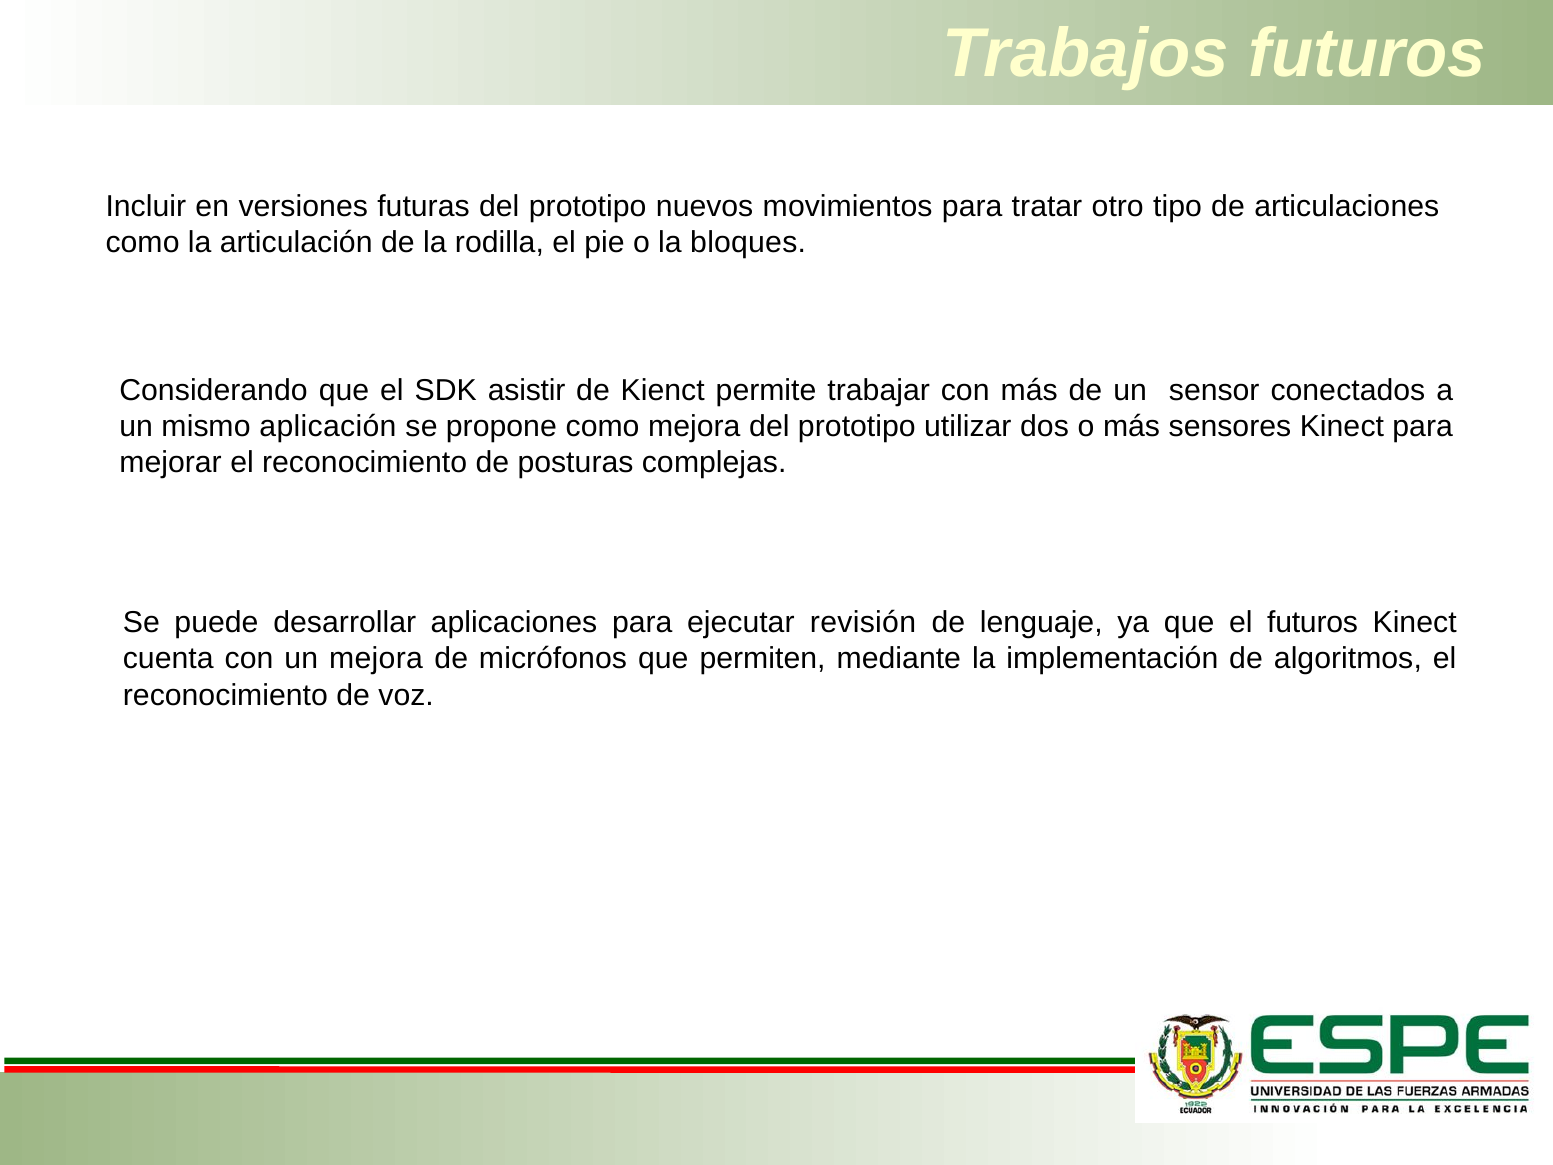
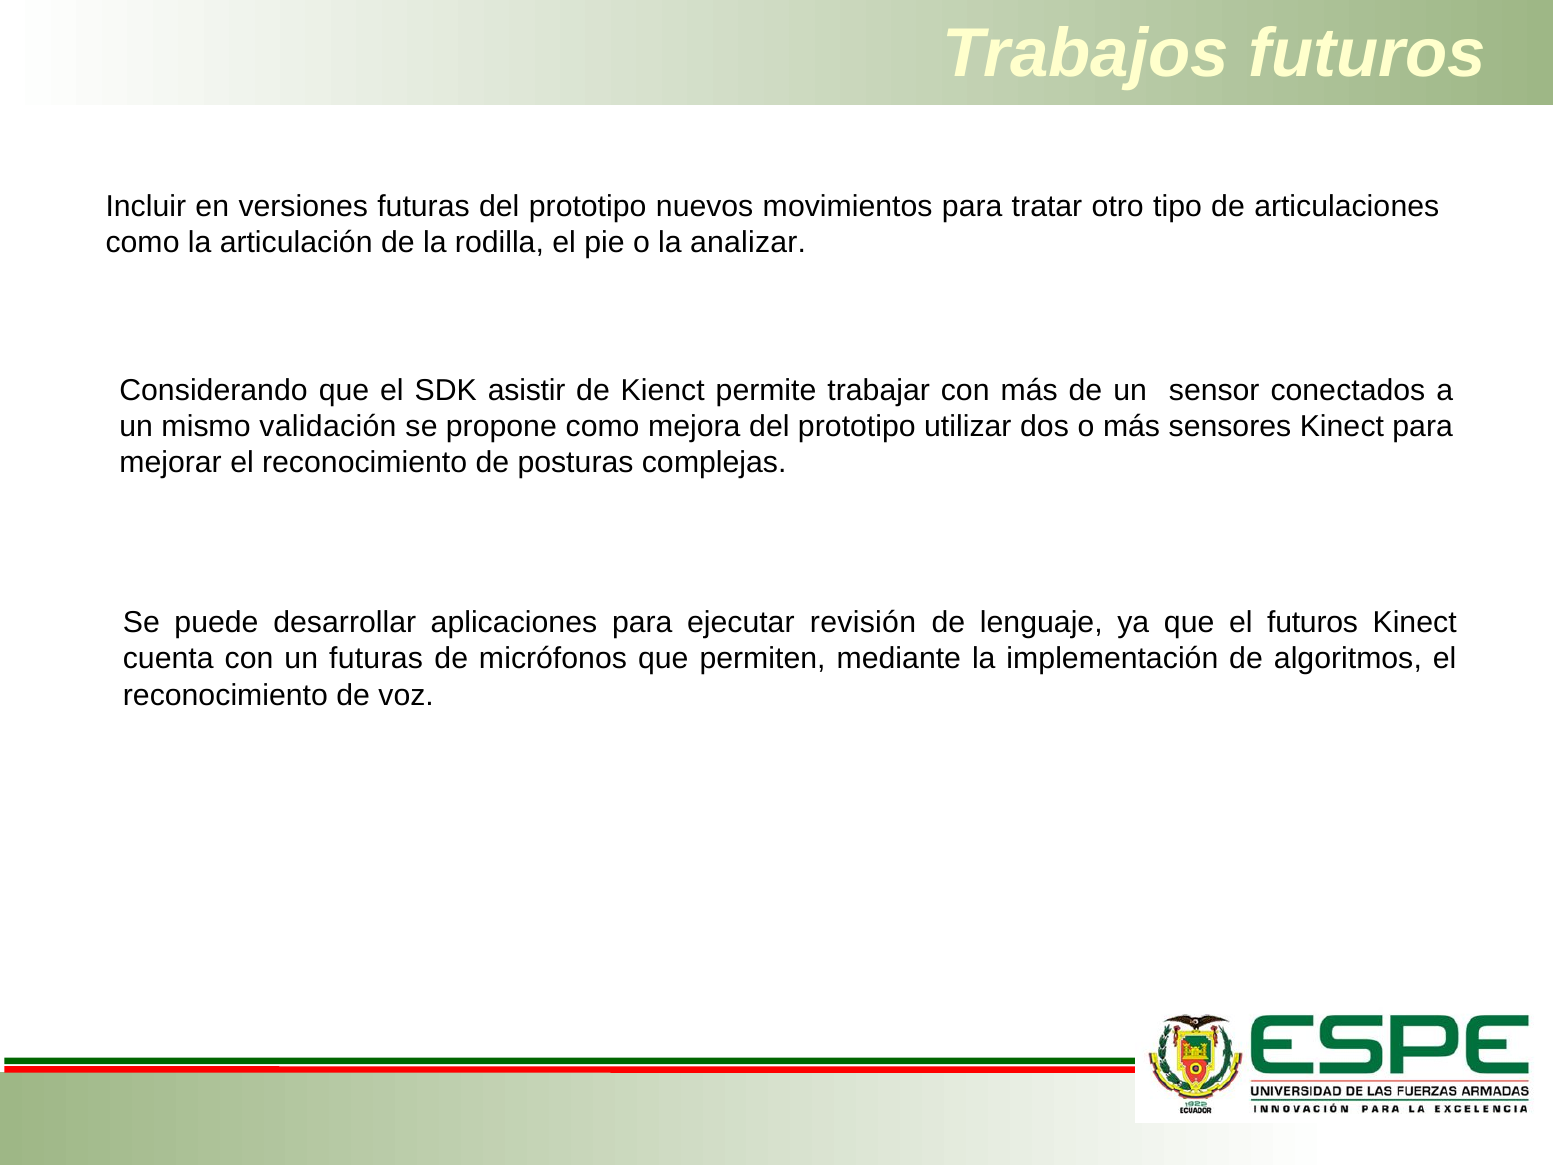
bloques: bloques -> analizar (748, 243)
aplicación: aplicación -> validación (328, 427)
un mejora: mejora -> futuras (376, 659)
